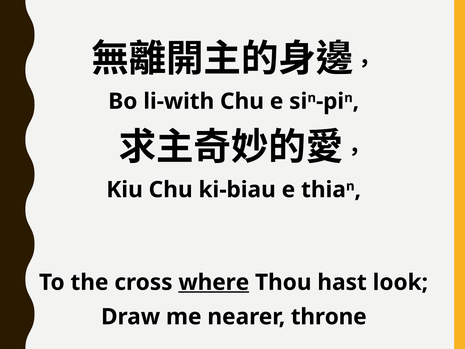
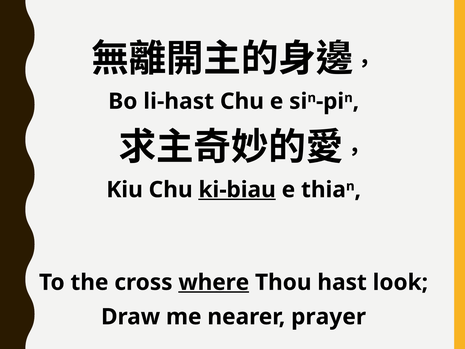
li-with: li-with -> li-hast (179, 101)
ki-biau underline: none -> present (237, 190)
throne: throne -> prayer (329, 317)
